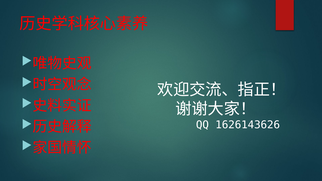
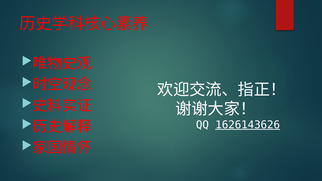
1626143626 underline: none -> present (248, 125)
